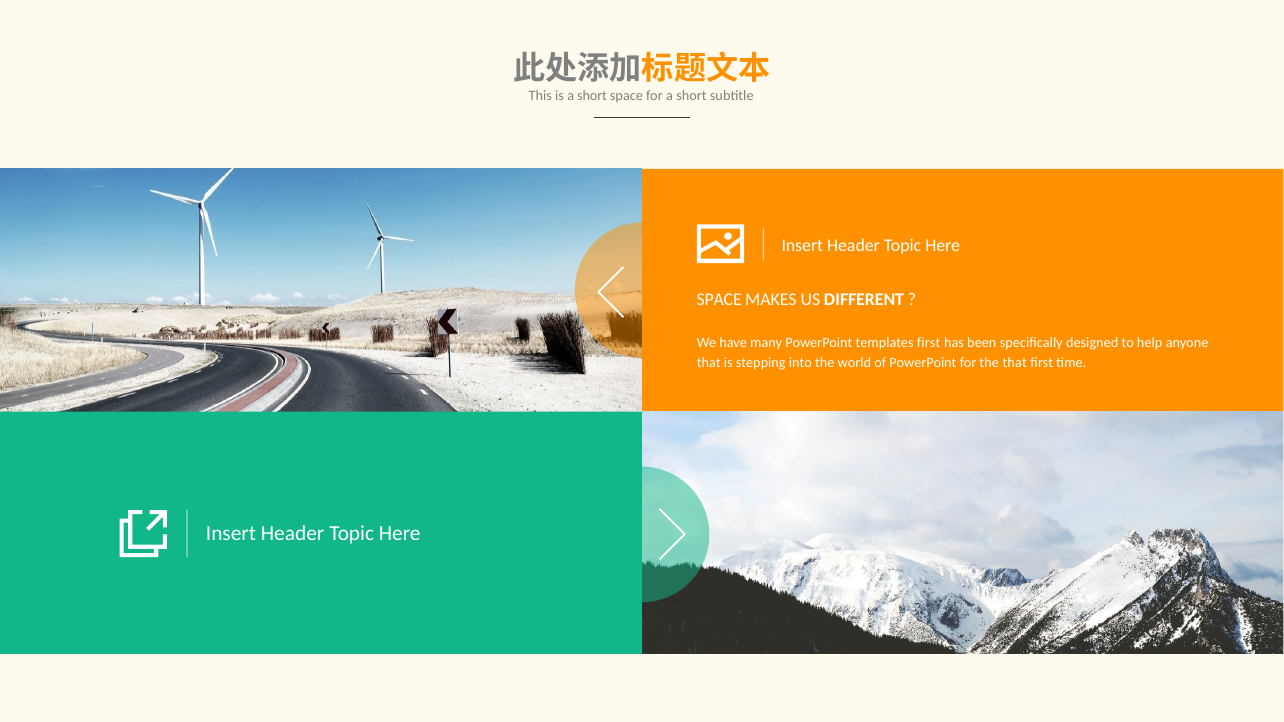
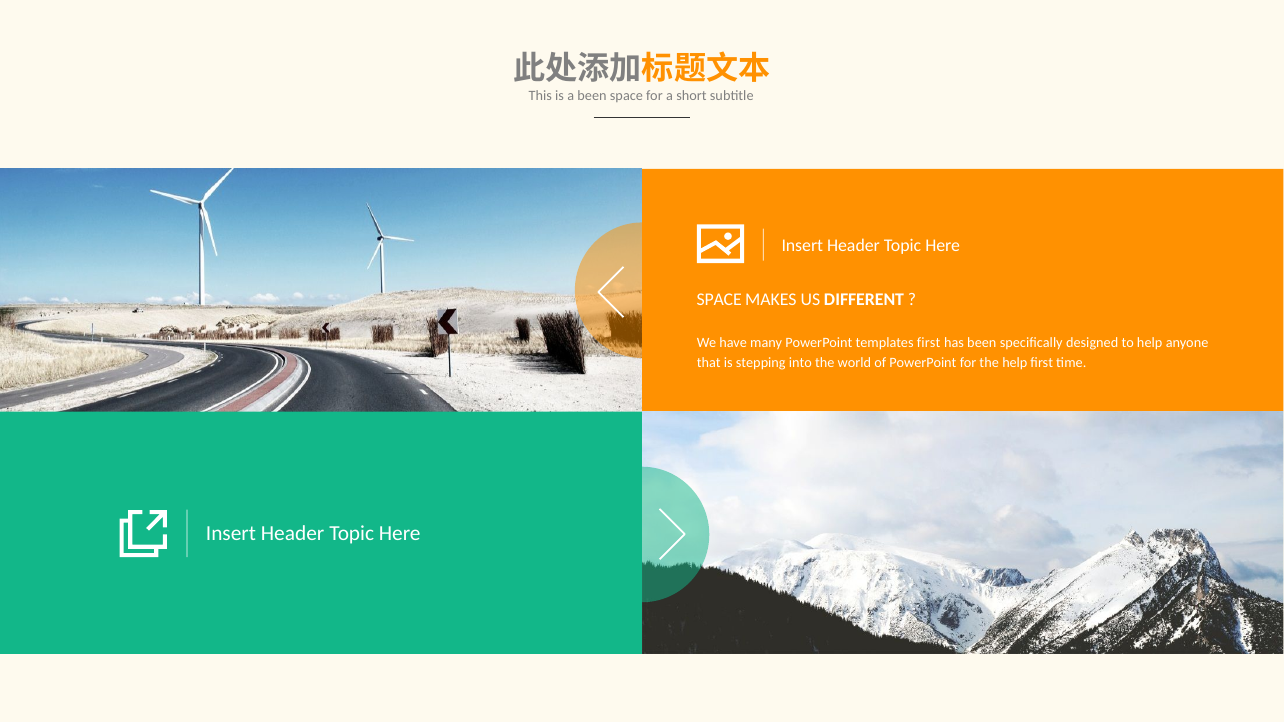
is a short: short -> been (592, 96)
the that: that -> help (1015, 363)
